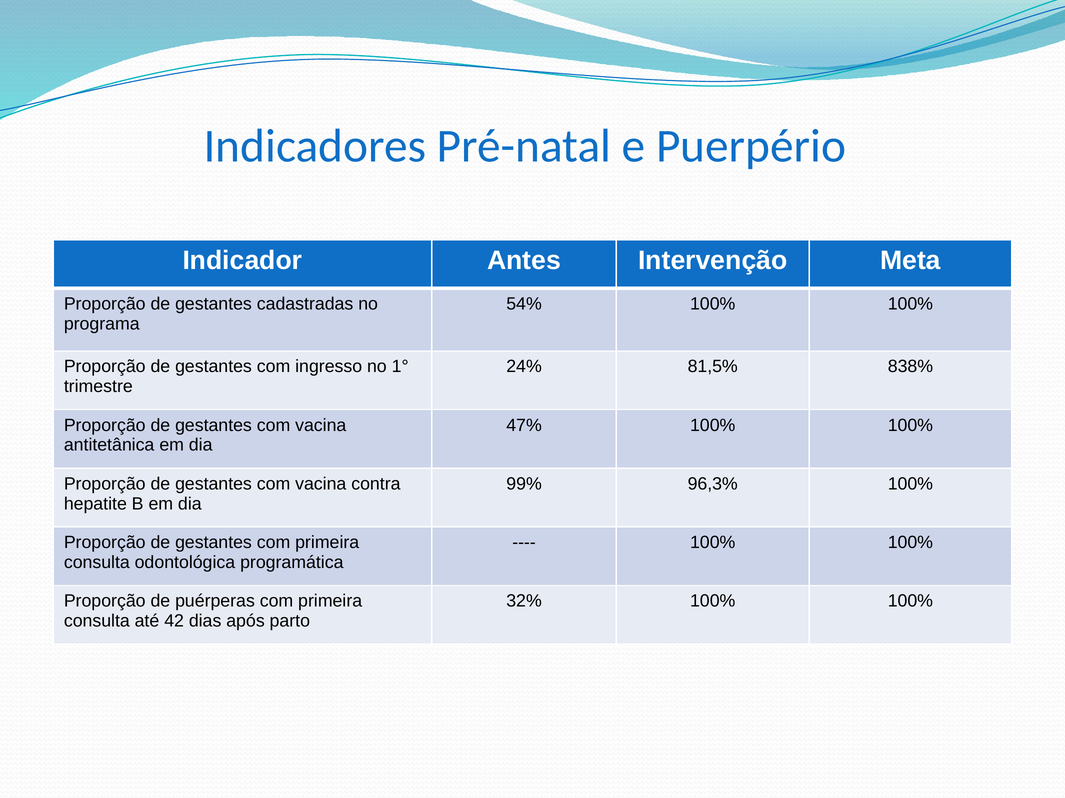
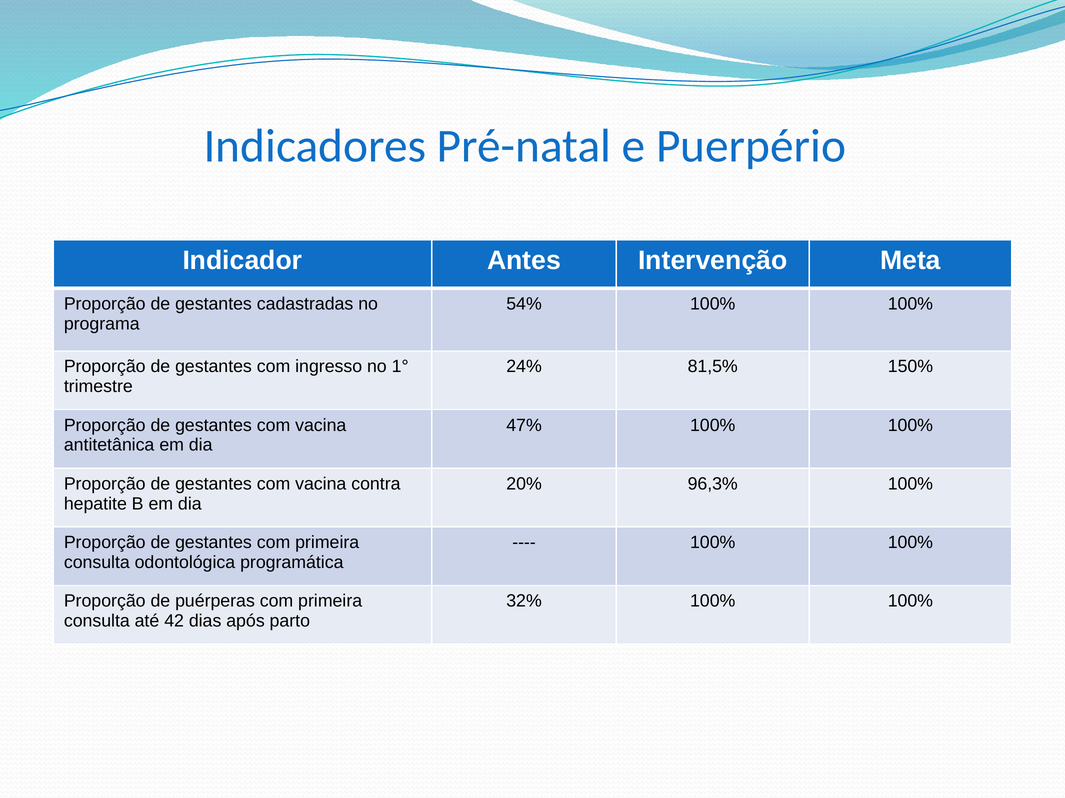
838%: 838% -> 150% (910, 367)
99%: 99% -> 20% (524, 484)
